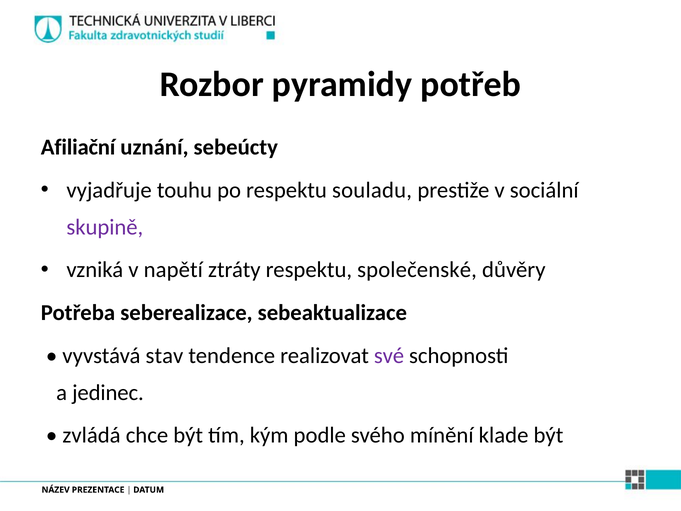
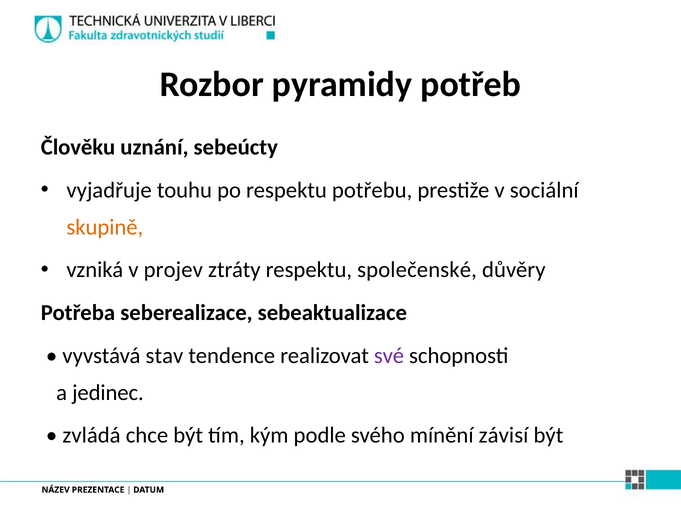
Afiliační: Afiliační -> Člověku (78, 147)
souladu: souladu -> potřebu (372, 190)
skupině colour: purple -> orange (105, 227)
napětí: napětí -> projev (173, 270)
klade: klade -> závisí (504, 435)
